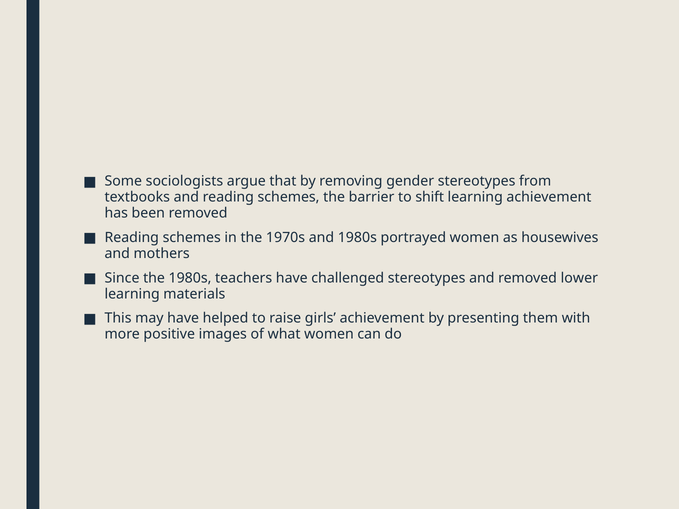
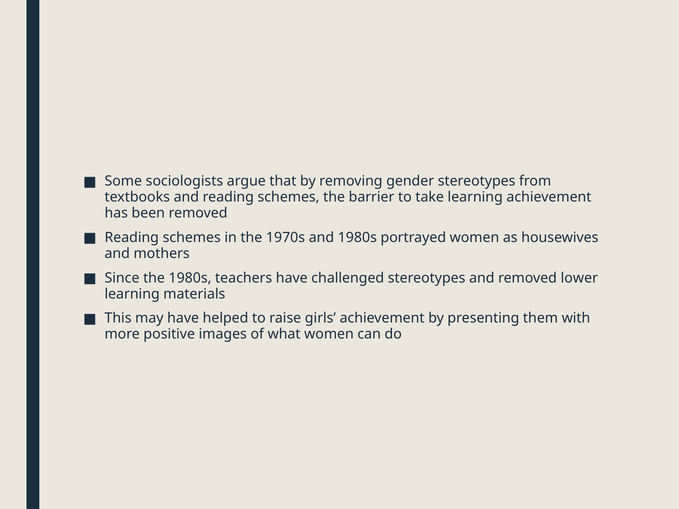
shift: shift -> take (430, 197)
